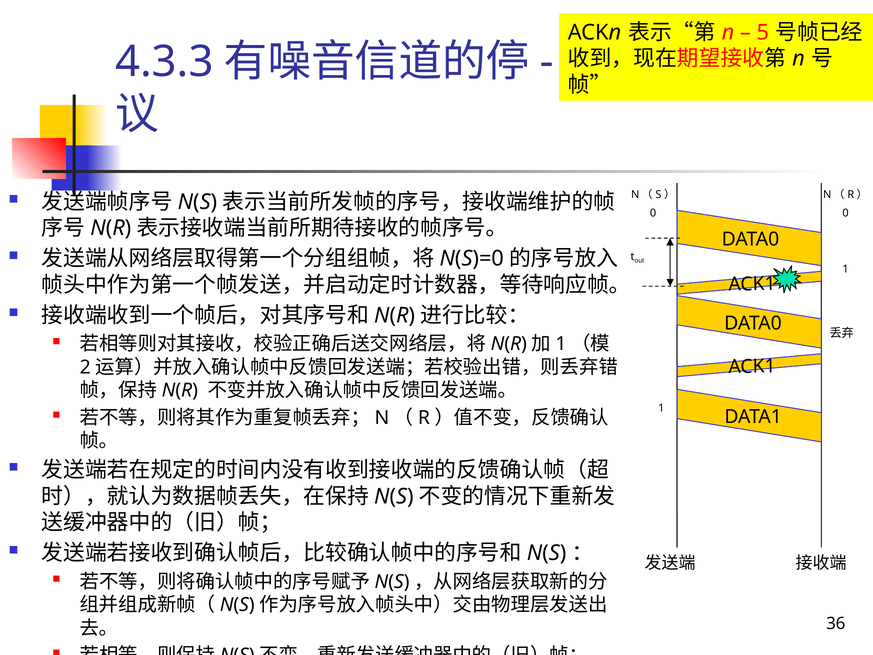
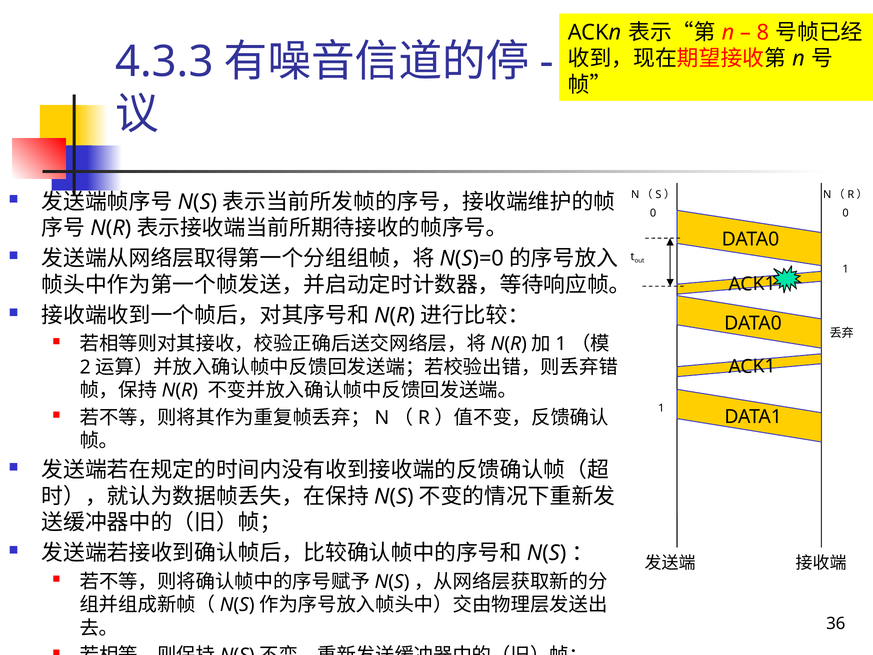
5: 5 -> 8 (763, 33)
